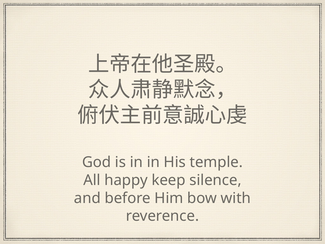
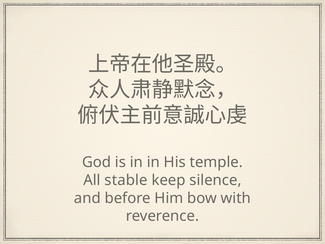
happy: happy -> stable (126, 180)
